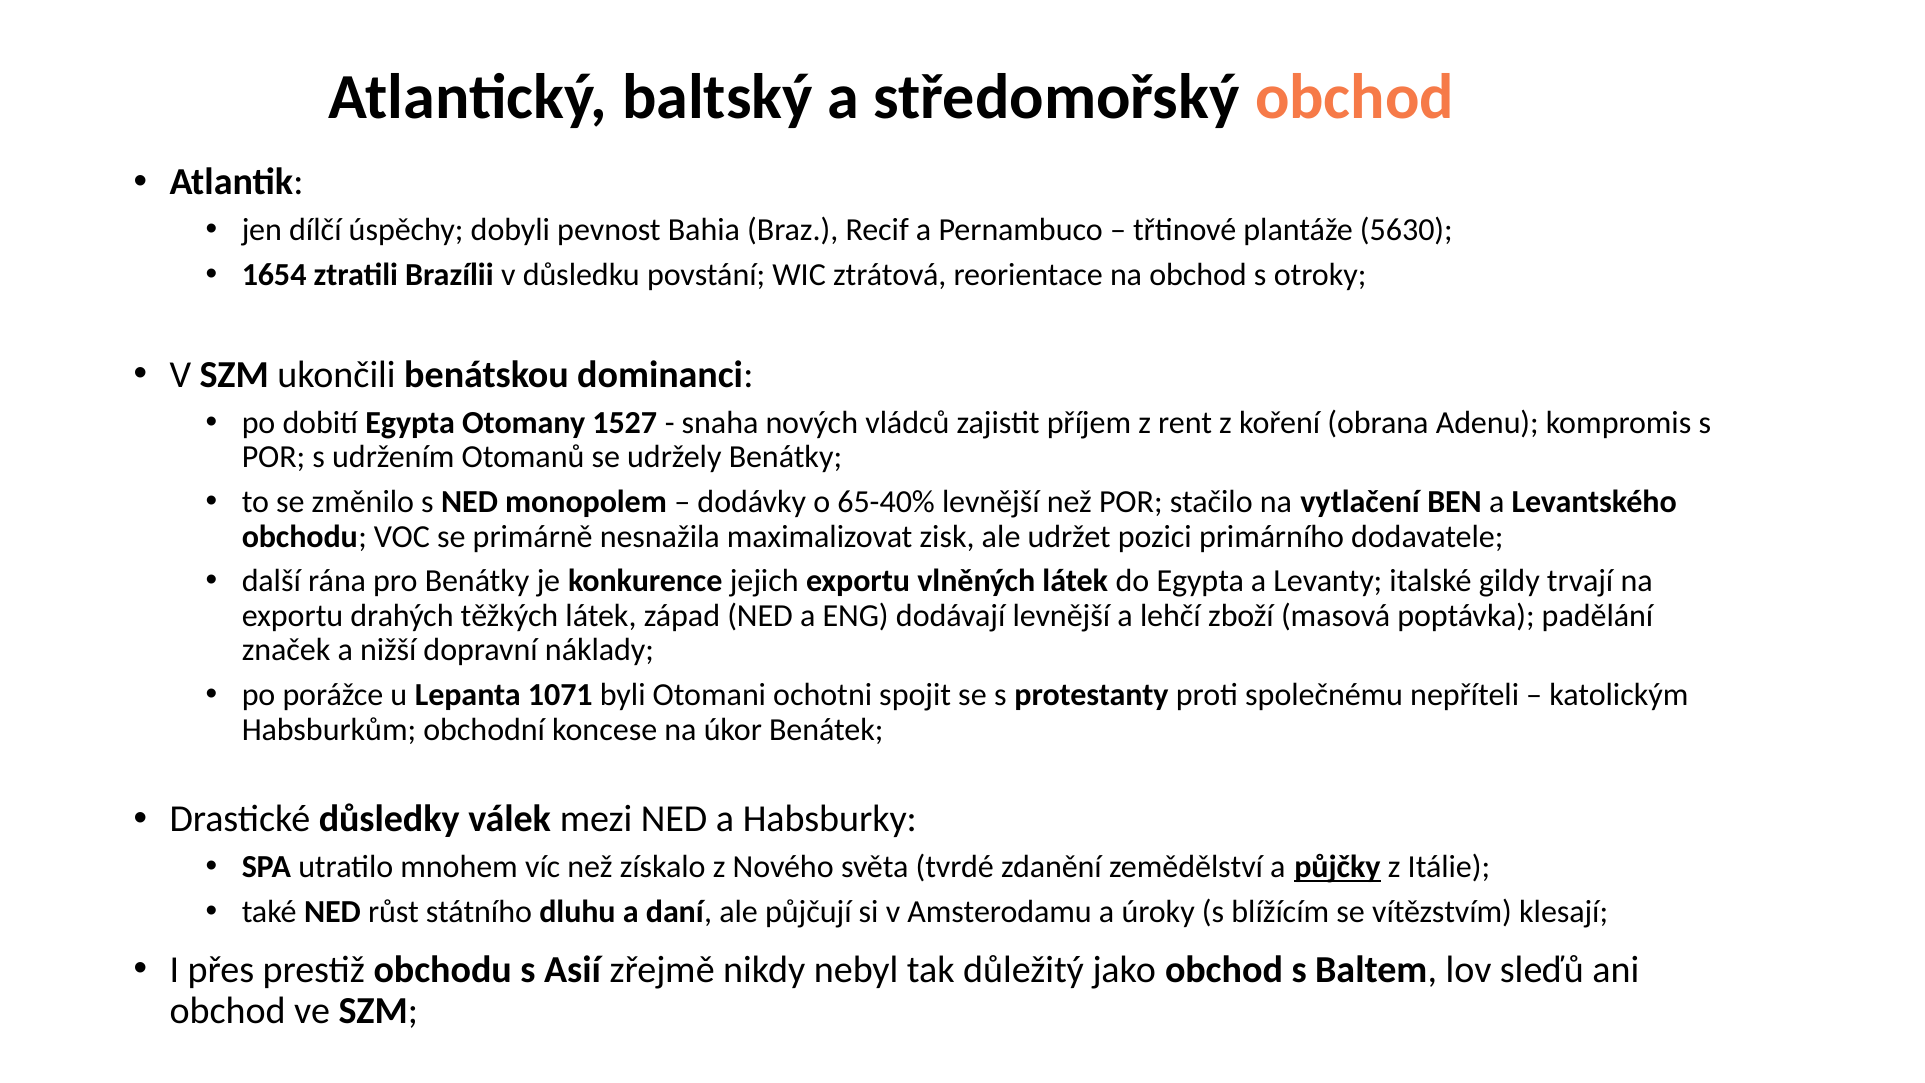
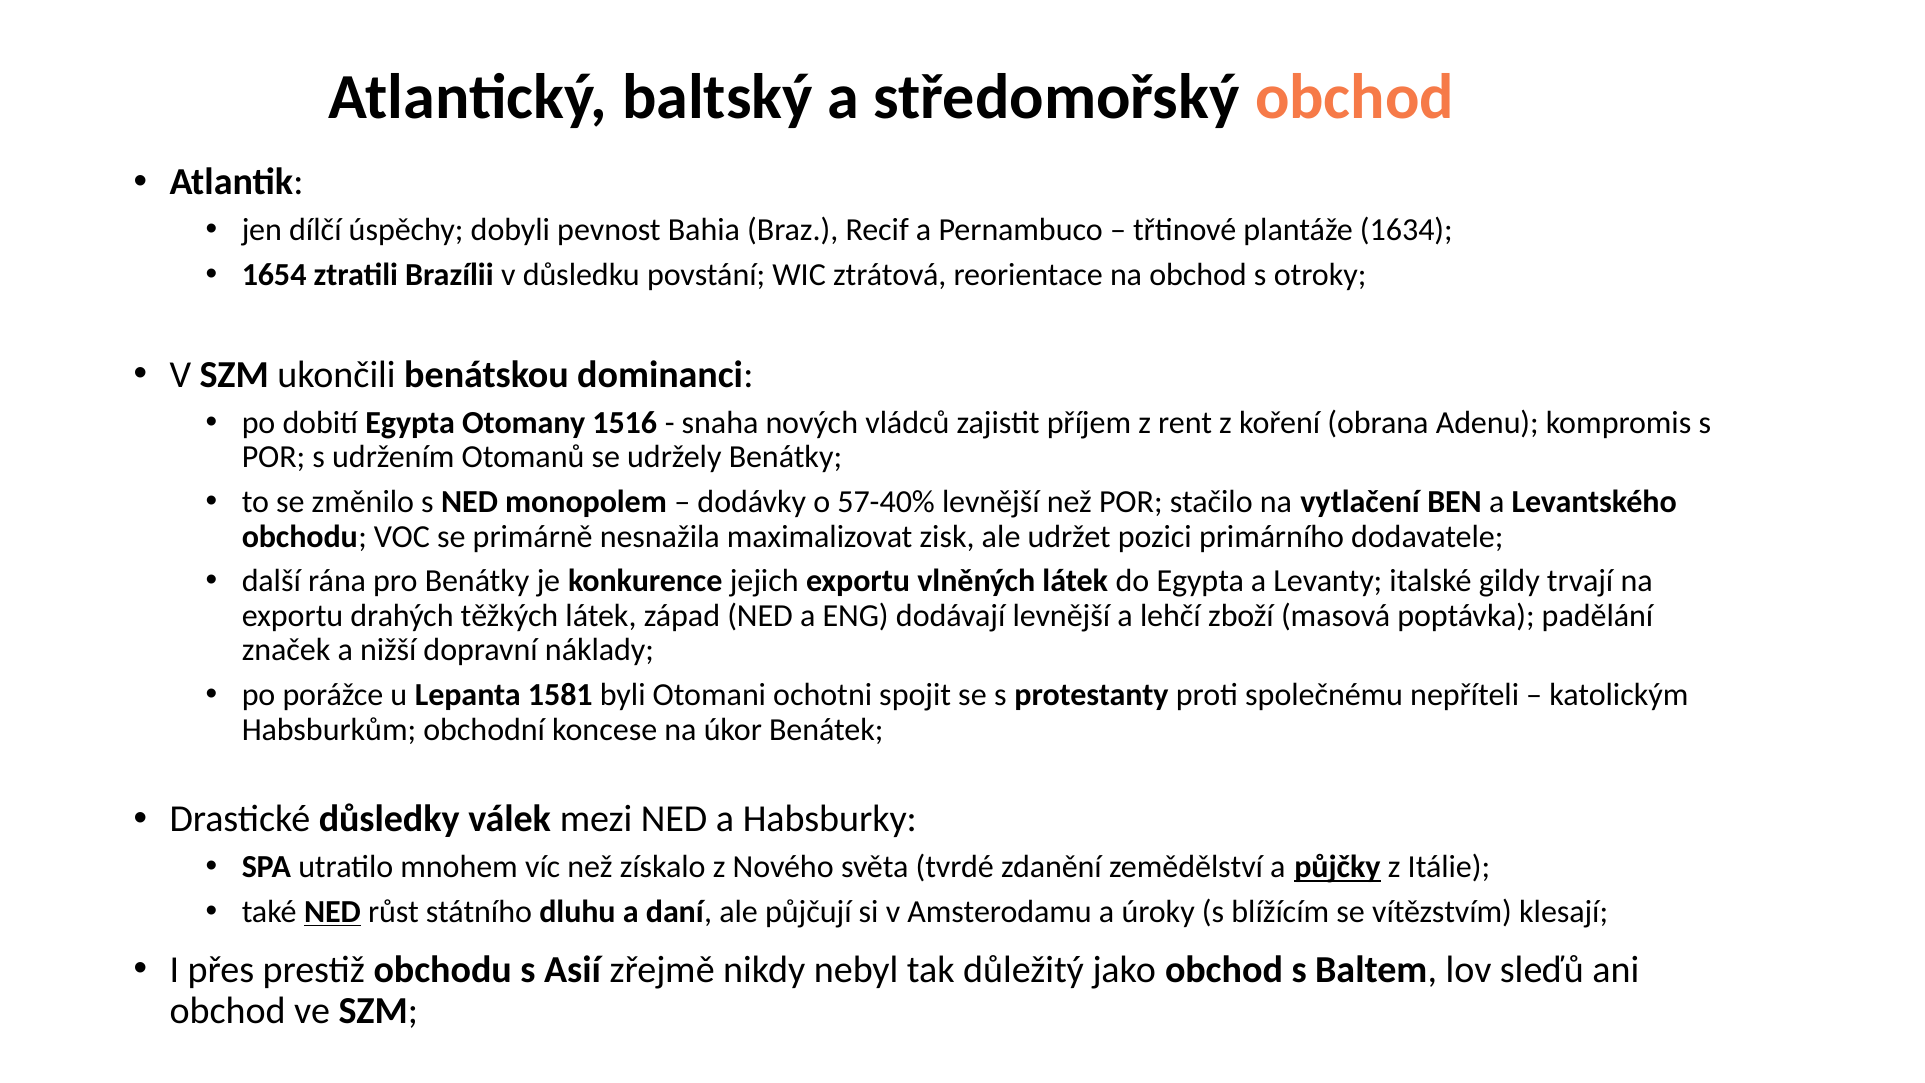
5630: 5630 -> 1634 (1406, 230)
1527: 1527 -> 1516 (625, 422)
65-40%: 65-40% -> 57-40% (886, 502)
1071: 1071 -> 1581 (560, 695)
NED underline: none -> present (332, 912)
